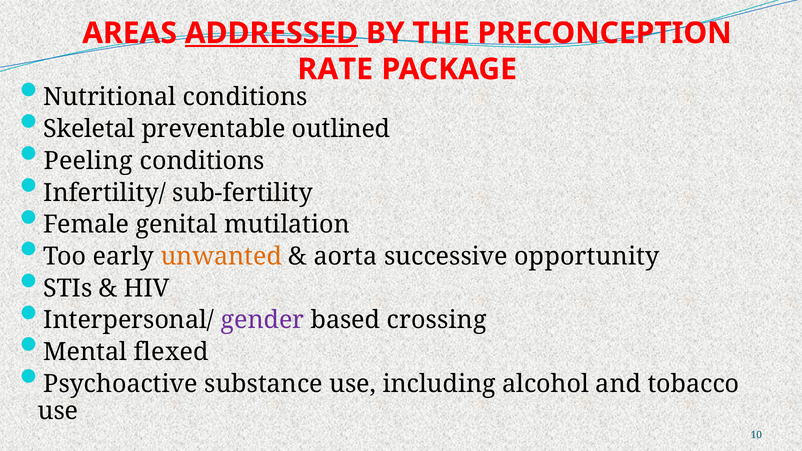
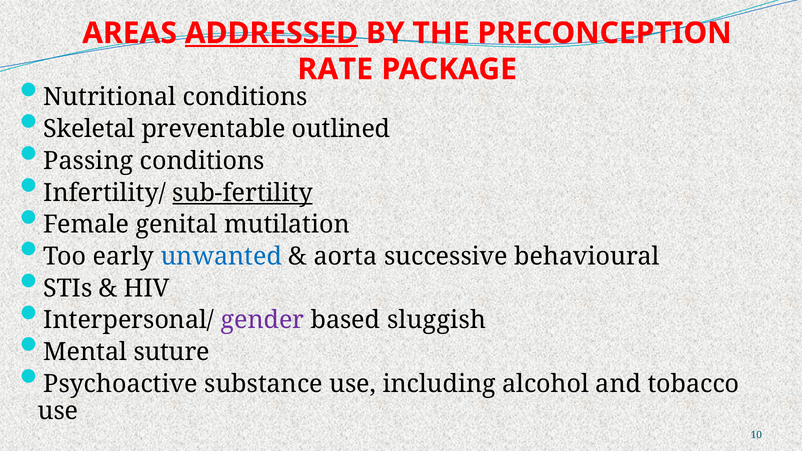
Peeling: Peeling -> Passing (88, 161)
sub-fertility underline: none -> present (243, 193)
unwanted colour: orange -> blue (221, 257)
opportunity: opportunity -> behavioural (587, 257)
crossing: crossing -> sluggish (437, 320)
flexed: flexed -> suture (172, 352)
